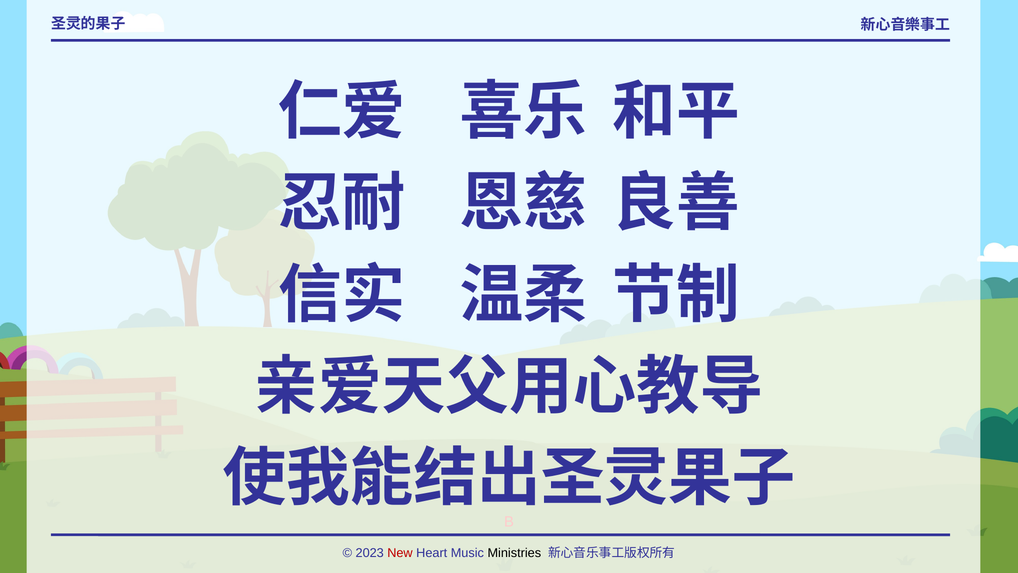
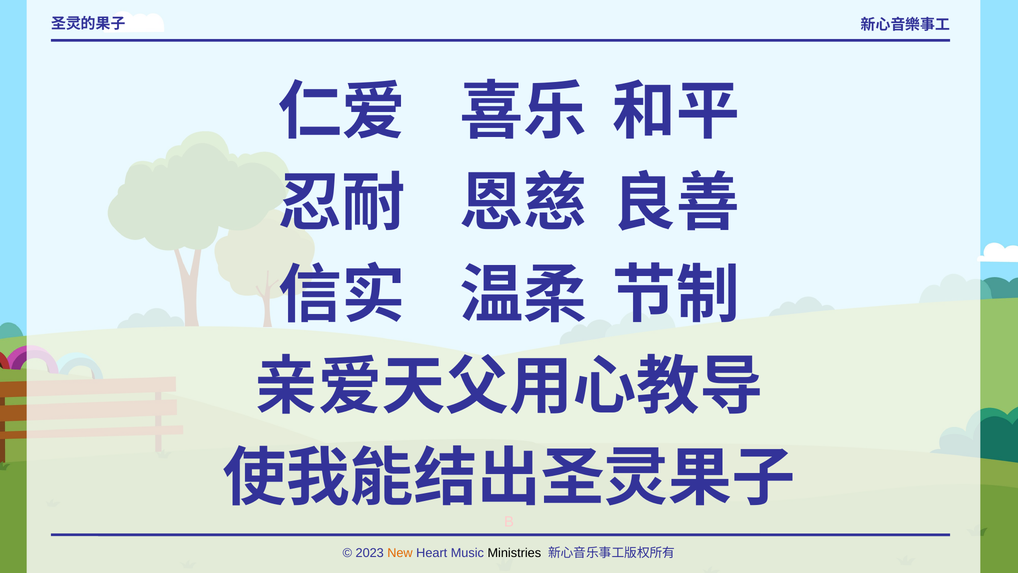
New colour: red -> orange (400, 553)
